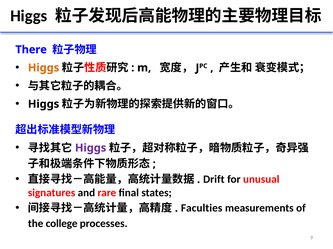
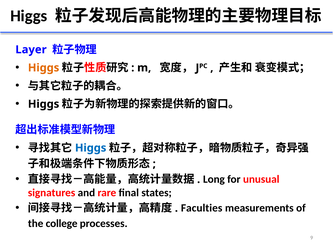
There: There -> Layer (31, 50)
Higgs colour: purple -> blue (91, 148)
Drift: Drift -> Long (214, 180)
